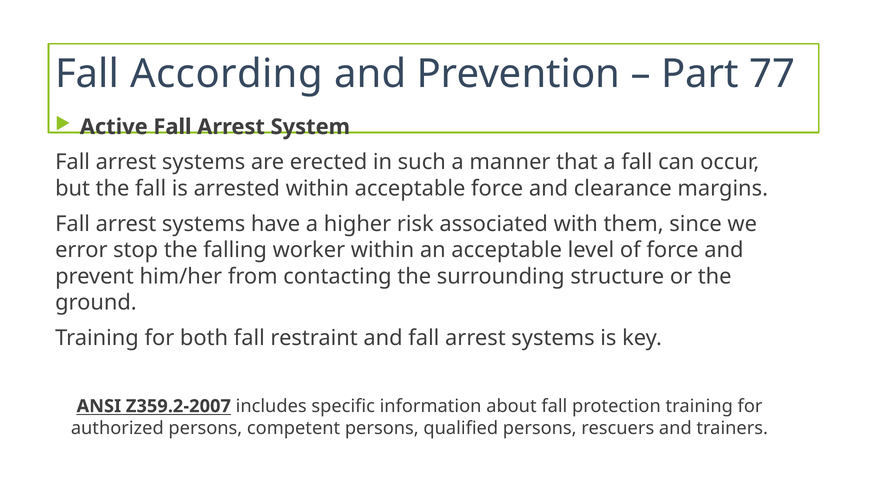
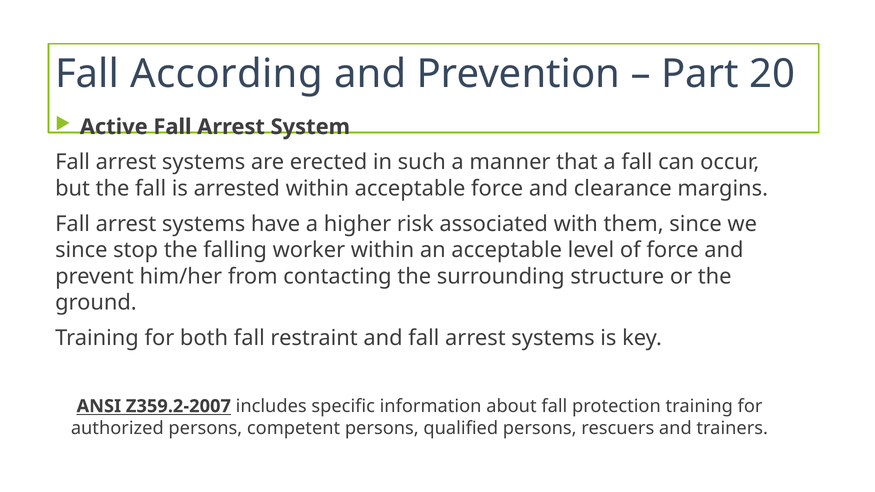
77: 77 -> 20 (772, 74)
error: error -> since (81, 250)
